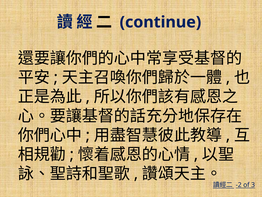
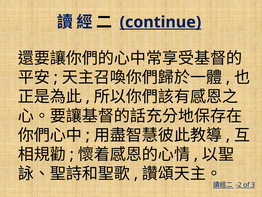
continue underline: none -> present (160, 22)
